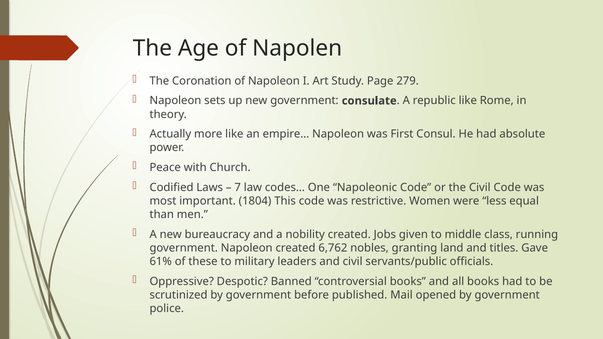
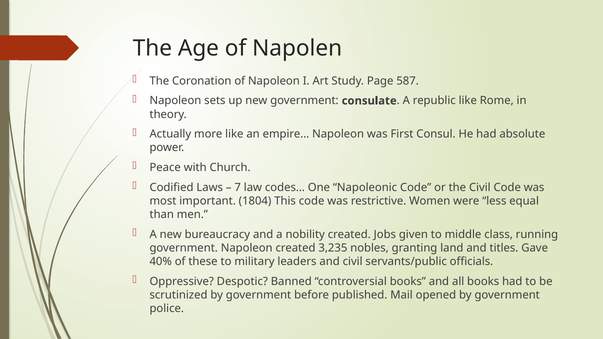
279: 279 -> 587 (408, 81)
6,762: 6,762 -> 3,235 (333, 248)
61%: 61% -> 40% (161, 262)
